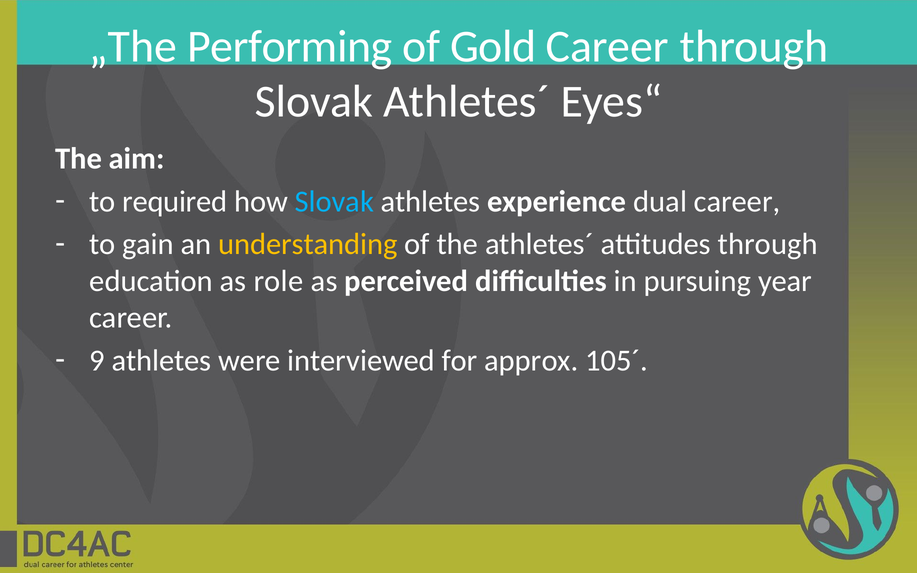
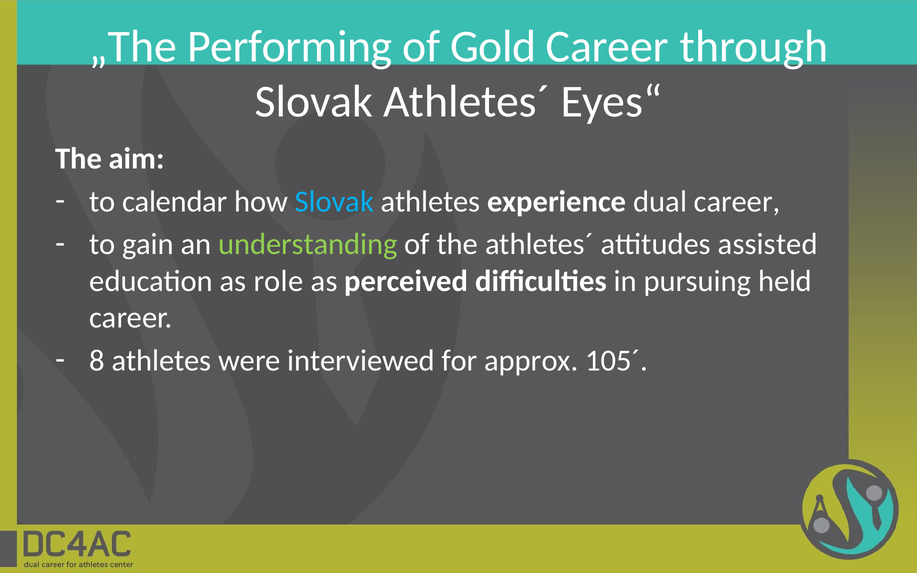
required: required -> calendar (175, 202)
understanding colour: yellow -> light green (308, 244)
attitudes through: through -> assisted (768, 244)
year: year -> held (785, 281)
9: 9 -> 8 (97, 360)
